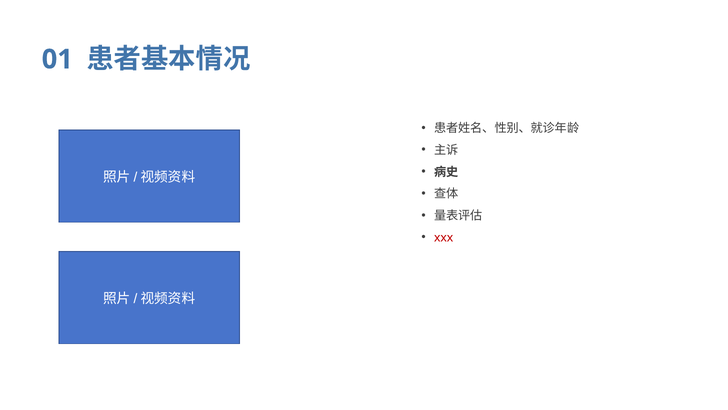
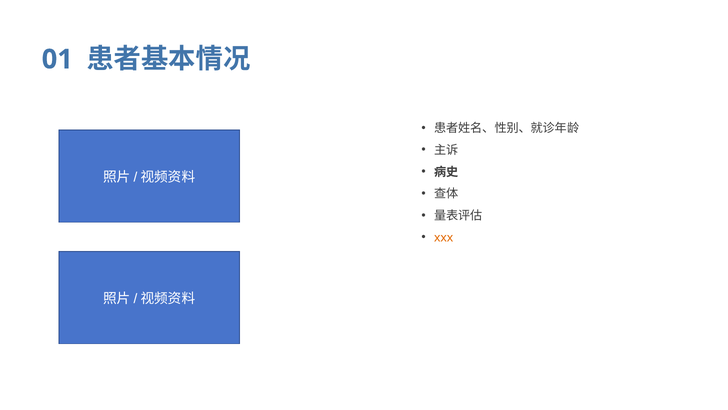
xxx colour: red -> orange (444, 237)
